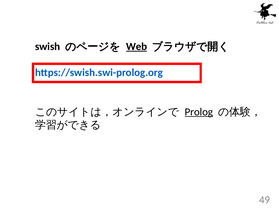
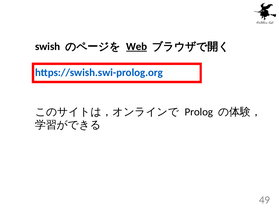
Prolog underline: present -> none (199, 112)
